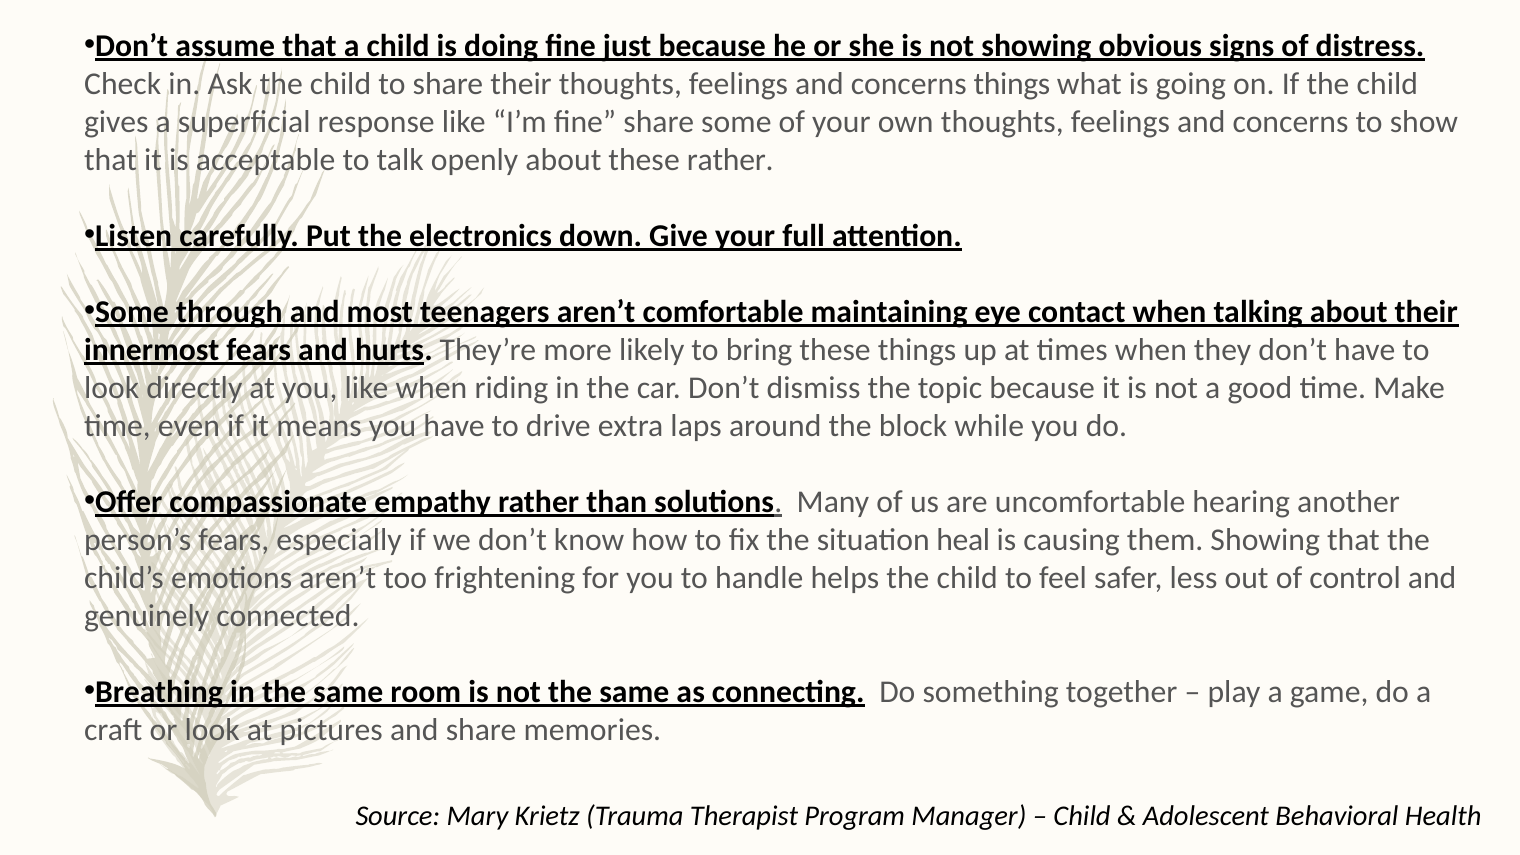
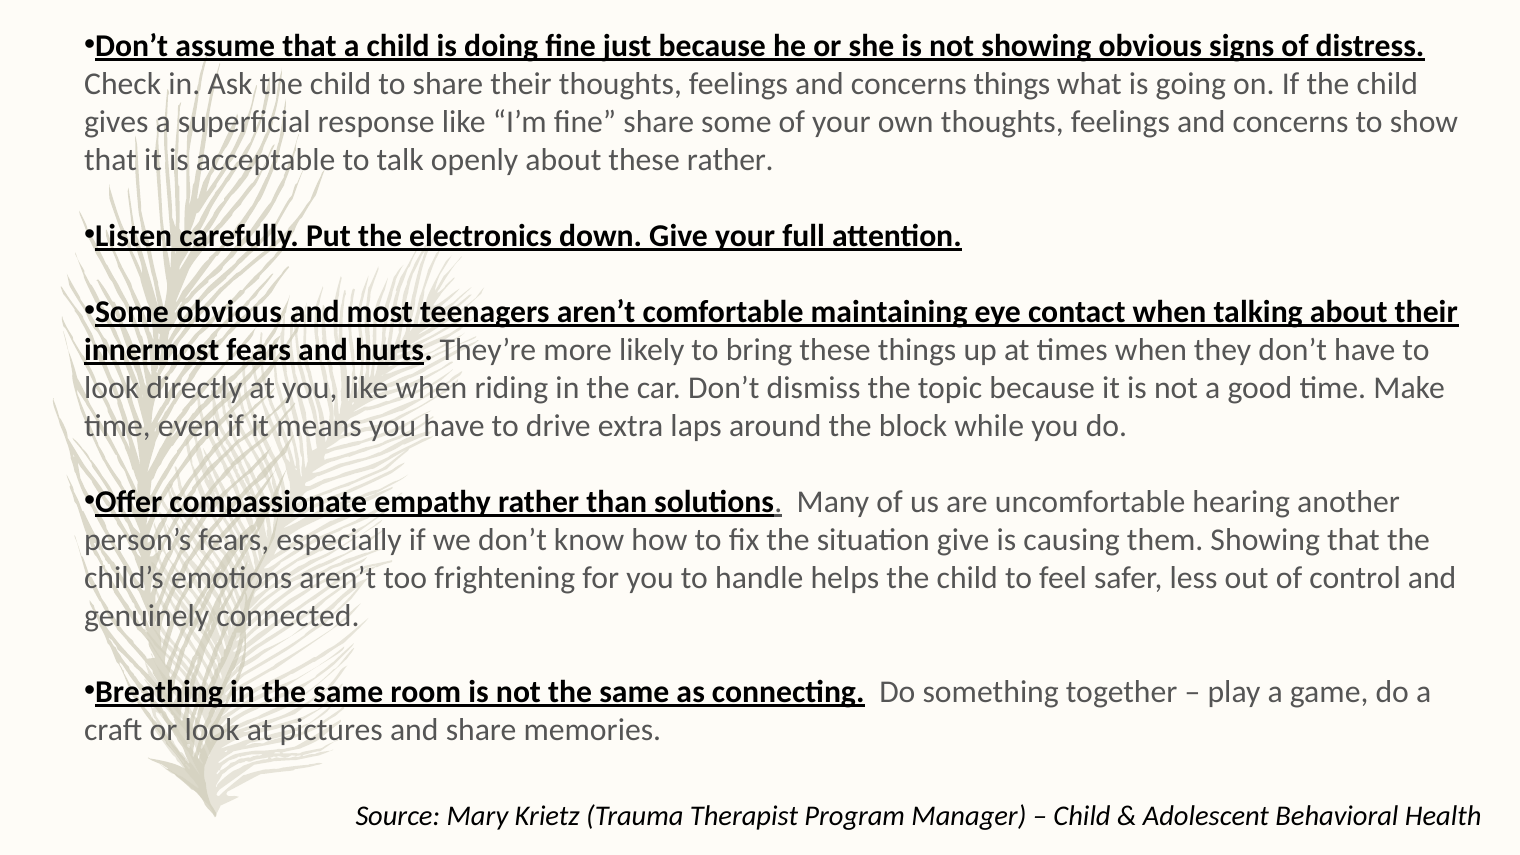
Some through: through -> obvious (229, 312)
situation heal: heal -> give (963, 540)
